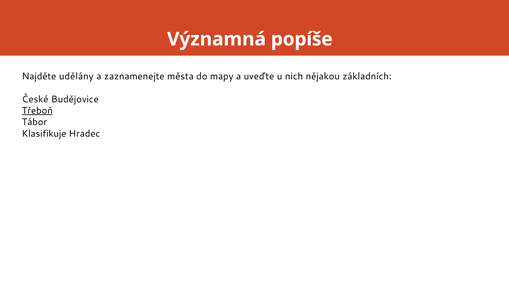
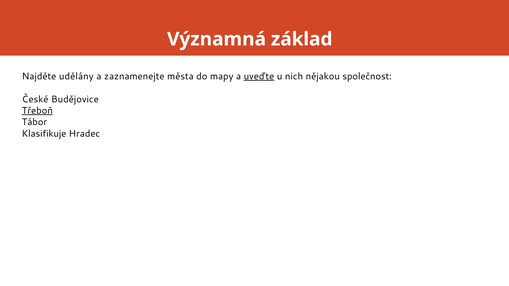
popíše: popíše -> základ (302, 39)
uveďte underline: none -> present (259, 76)
základních: základních -> společnost (367, 76)
